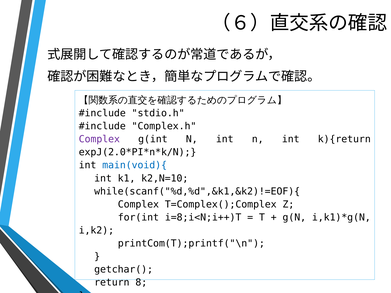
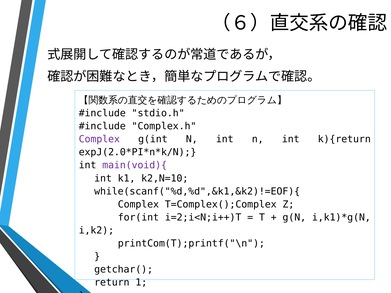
main(void){ colour: blue -> purple (135, 165)
i=8;i<N;i++)T: i=8;i<N;i++)T -> i=2;i<N;i++)T (203, 218)
8: 8 -> 1 (141, 283)
